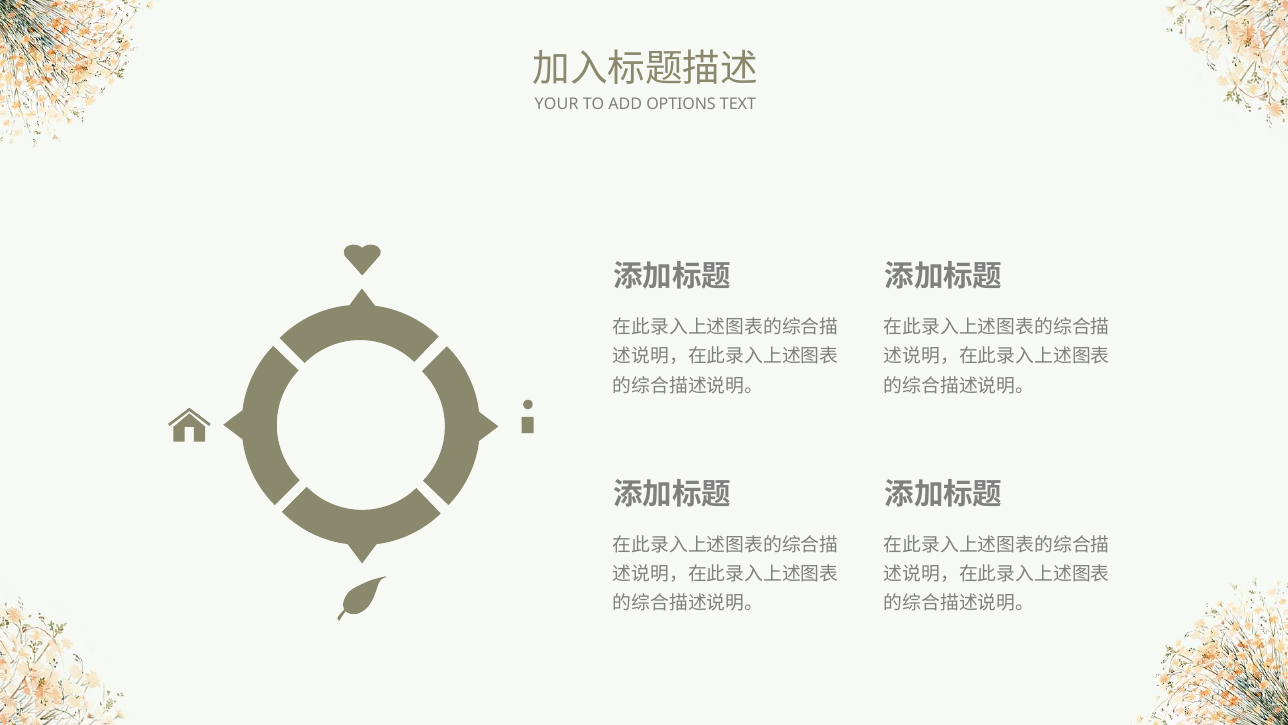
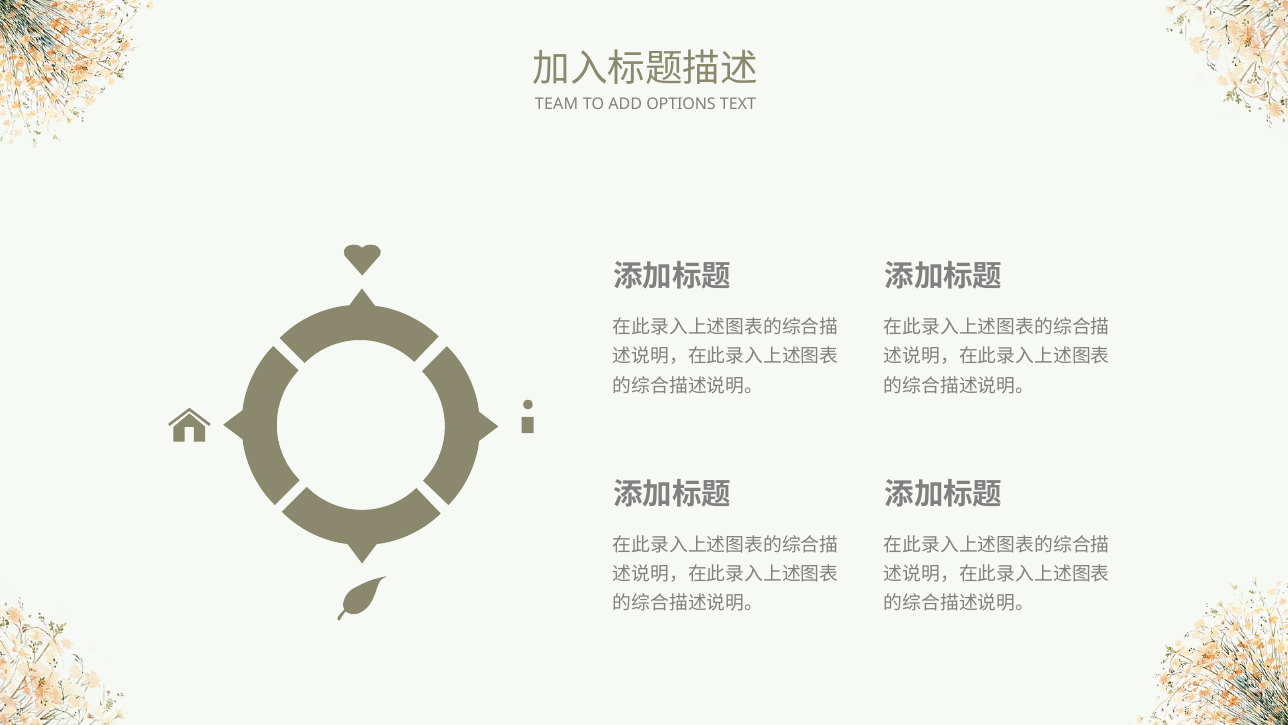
YOUR: YOUR -> TEAM (557, 104)
